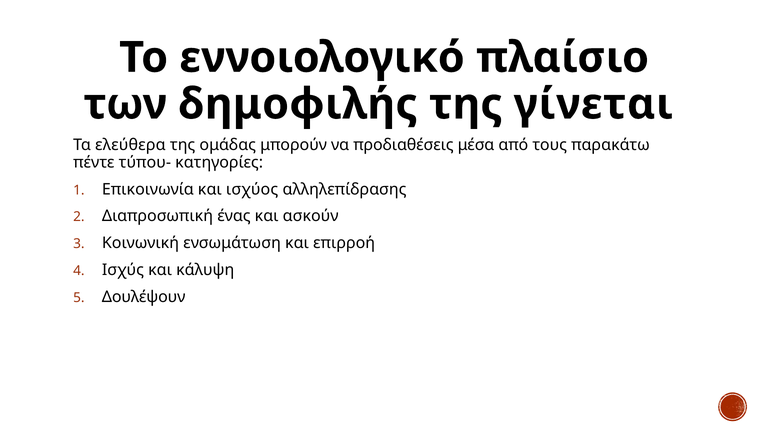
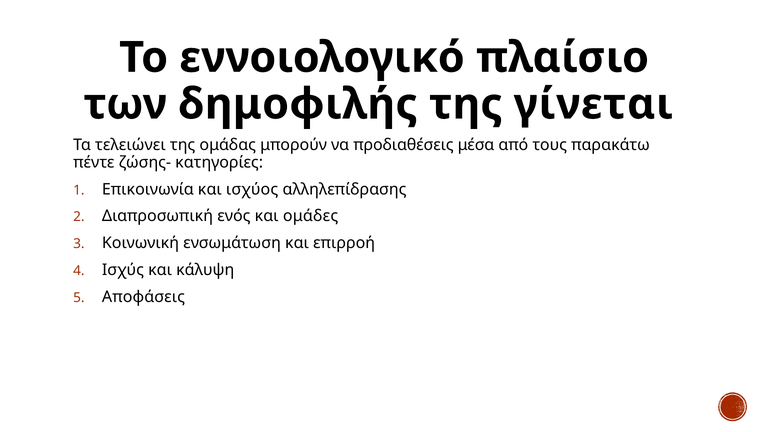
ελεύθερα: ελεύθερα -> τελειώνει (130, 145)
τύπου-: τύπου- -> ζώσης- (145, 162)
ένας: ένας -> ενός (234, 216)
ασκούν: ασκούν -> ομάδες (311, 216)
Δουλέψουν: Δουλέψουν -> Αποφάσεις (143, 297)
